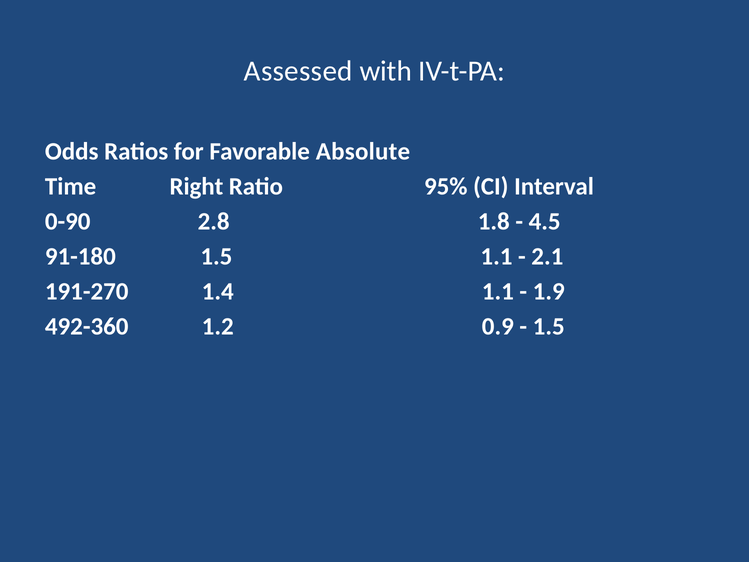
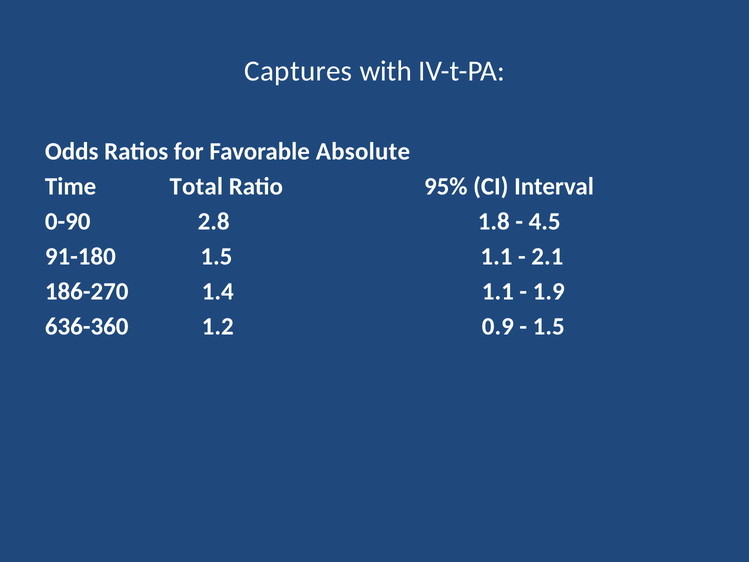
Assessed: Assessed -> Captures (298, 71)
Right: Right -> Total (196, 186)
191-270: 191-270 -> 186-270 (87, 291)
492-360: 492-360 -> 636-360 (87, 326)
